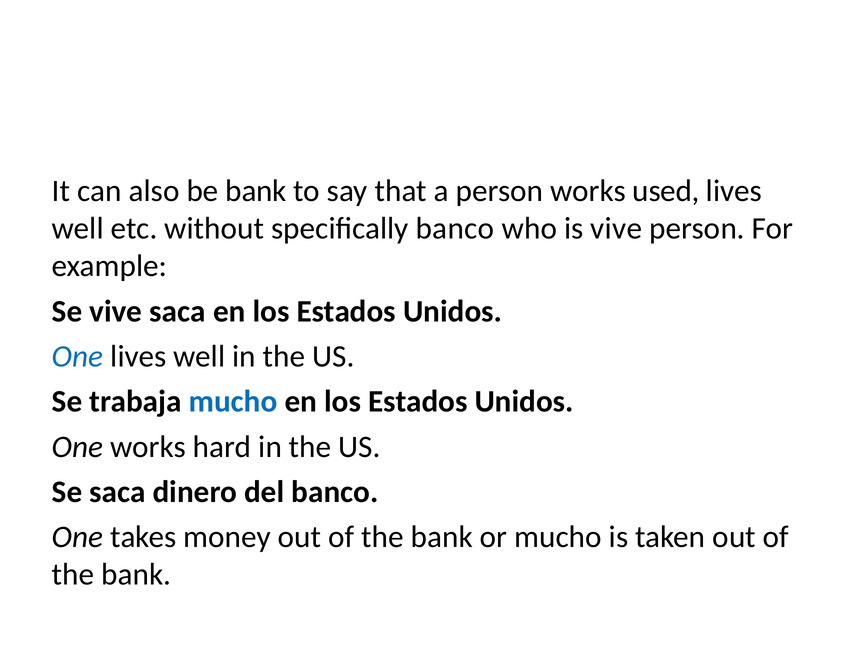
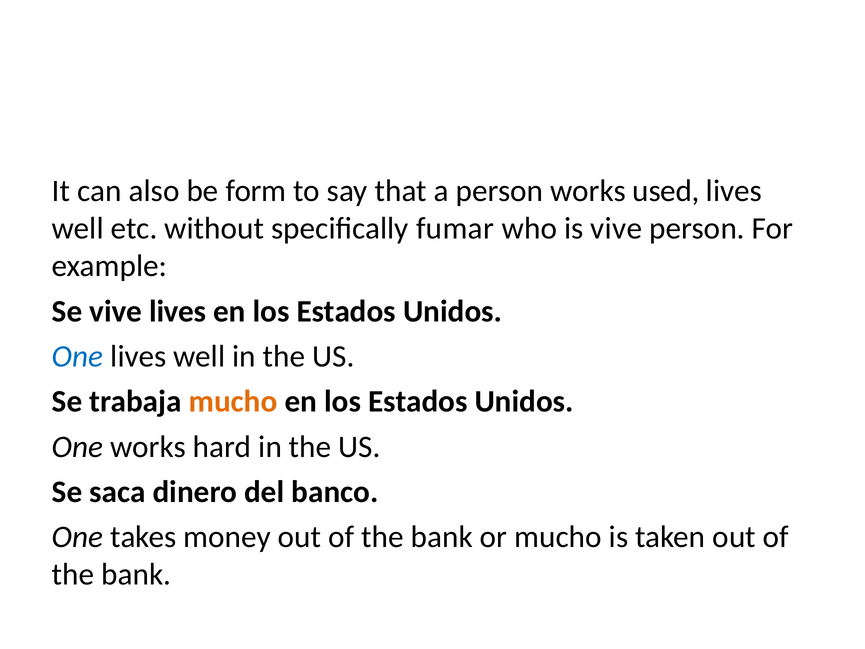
be bank: bank -> form (256, 191)
specifically banco: banco -> fumar (455, 228)
vive saca: saca -> lives (178, 311)
mucho colour: blue -> orange (233, 401)
